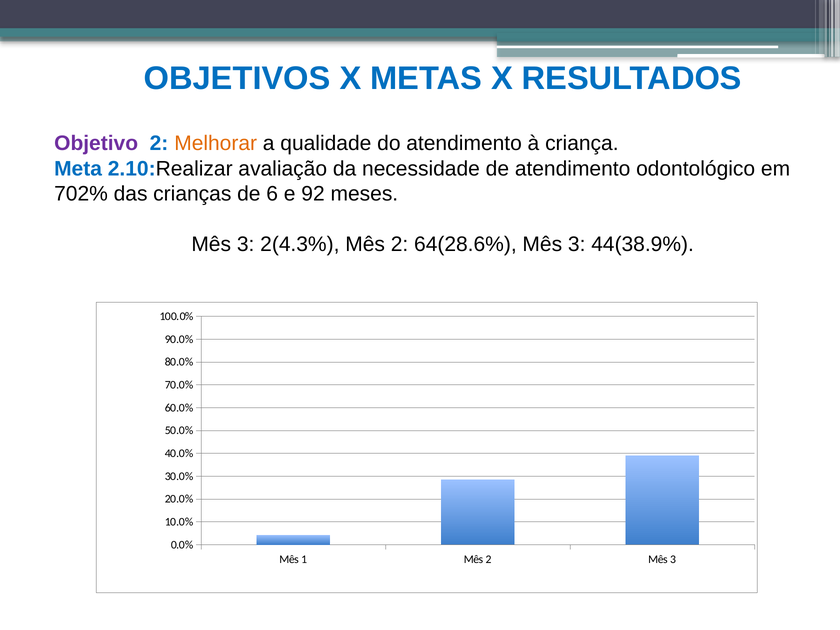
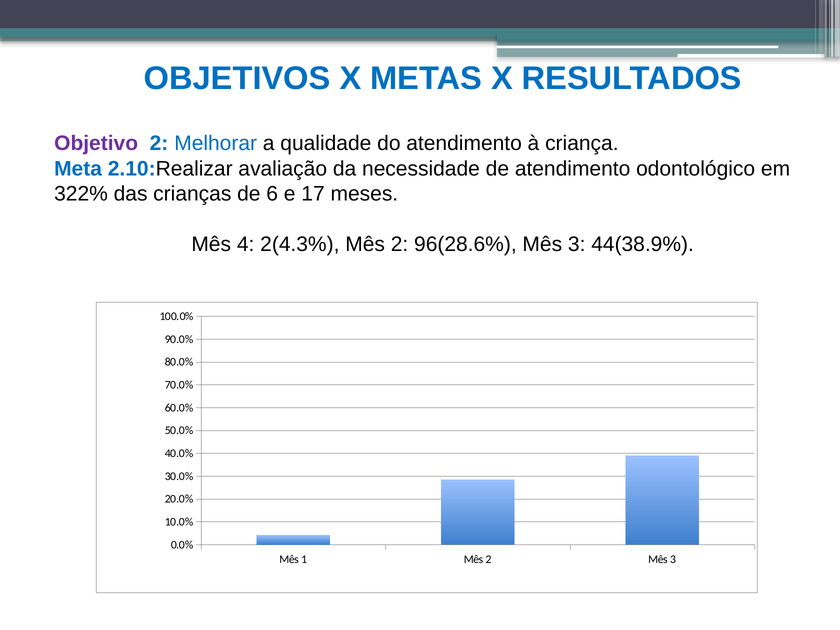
Melhorar colour: orange -> blue (216, 143)
702%: 702% -> 322% (81, 194)
92: 92 -> 17 (313, 194)
3: 3 -> 4 (246, 244)
64(28.6%: 64(28.6% -> 96(28.6% (465, 244)
